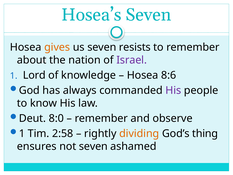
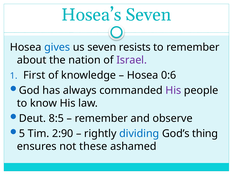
gives colour: orange -> blue (57, 47)
Lord: Lord -> First (34, 75)
8:6: 8:6 -> 0:6 (169, 75)
8:0: 8:0 -> 8:5 (56, 118)
1: 1 -> 5 (22, 133)
2:58: 2:58 -> 2:90 (63, 133)
dividing colour: orange -> blue (139, 133)
not seven: seven -> these (93, 146)
